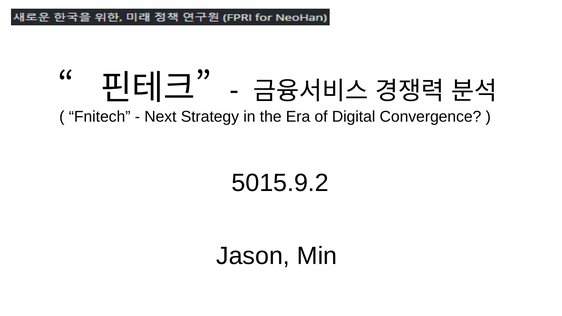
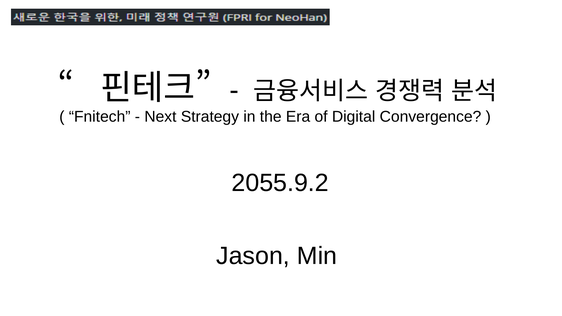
5015.9.2: 5015.9.2 -> 2055.9.2 (280, 183)
